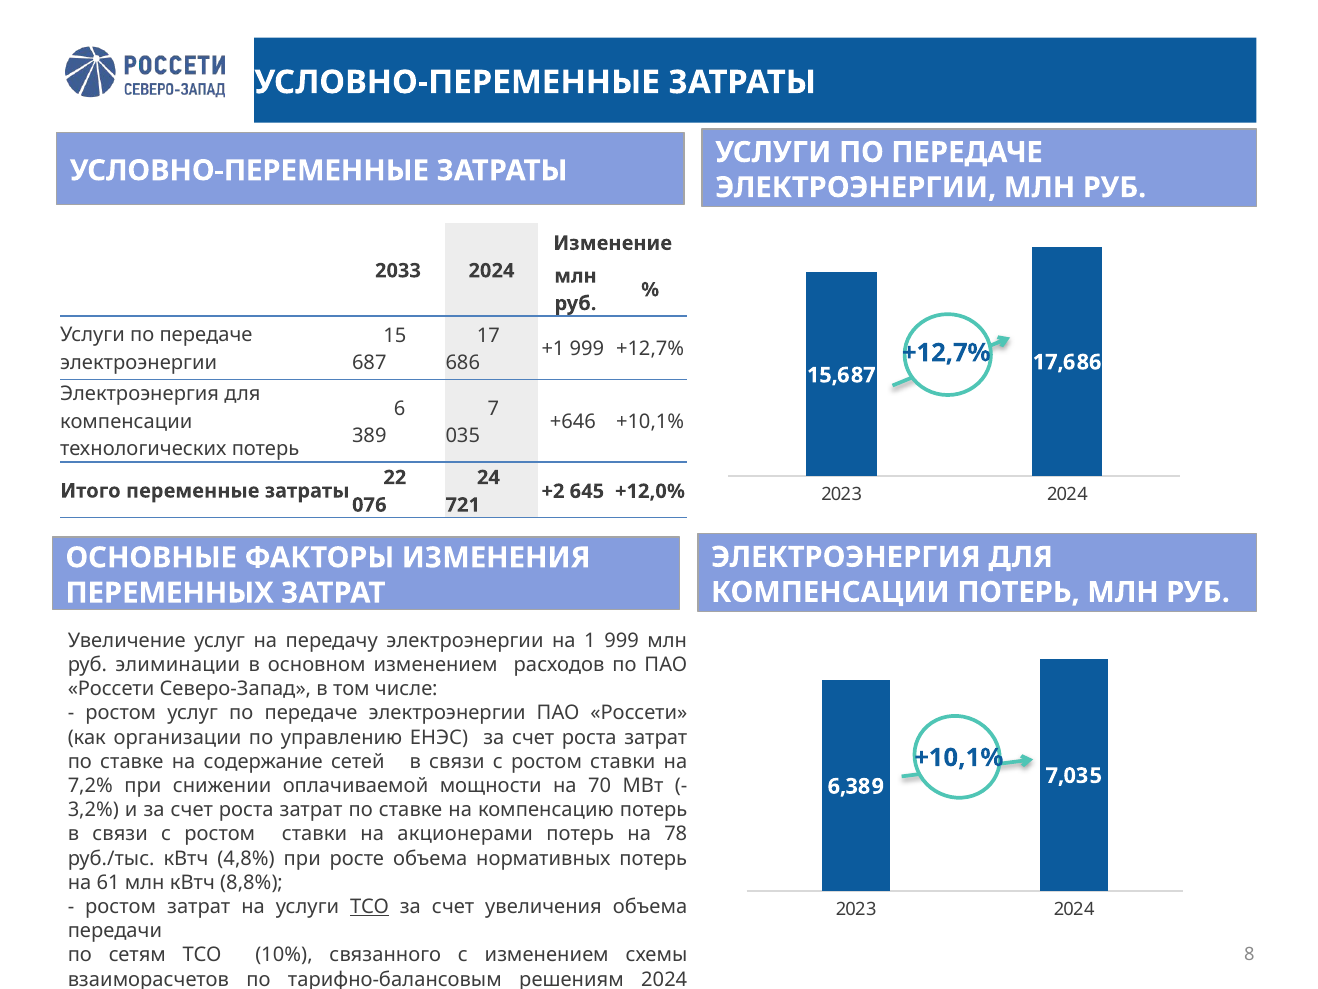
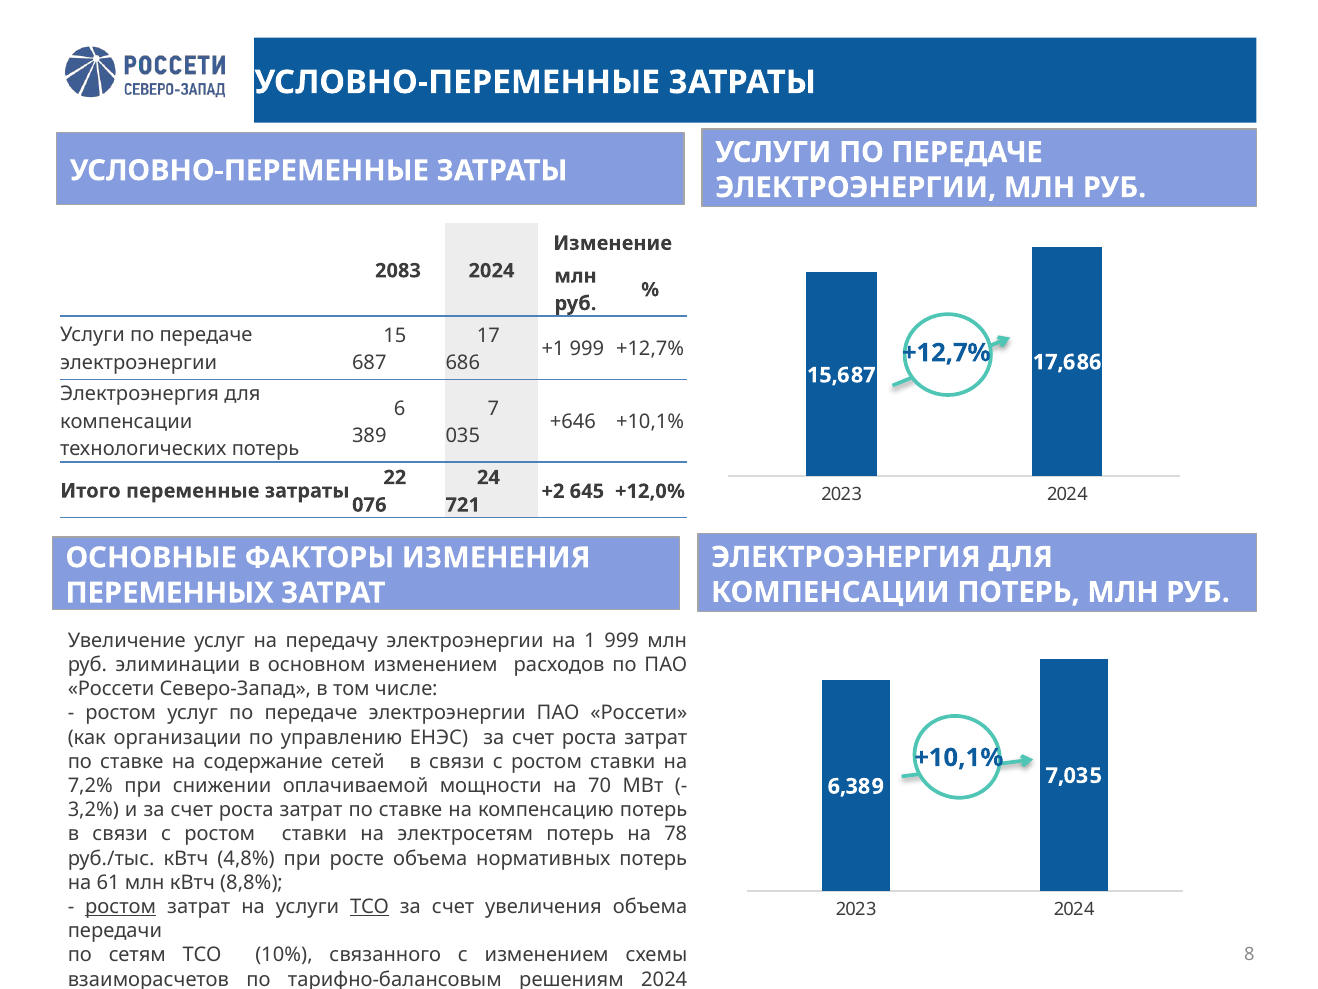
2033: 2033 -> 2083 (398, 271)
акционерами: акционерами -> электросетям (465, 834)
ростом underline: none -> present (121, 906)
